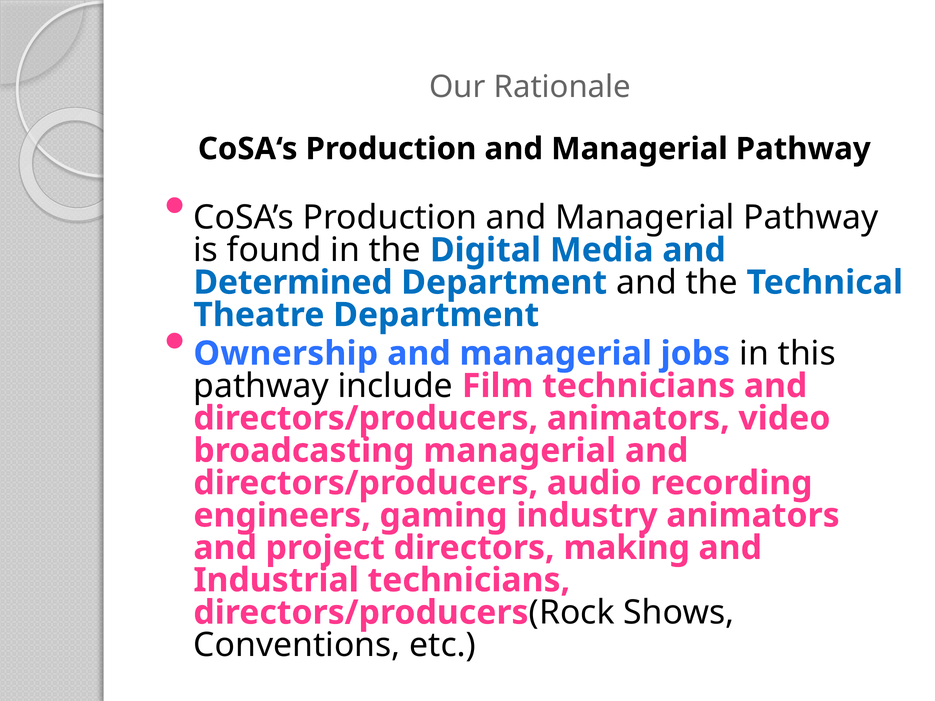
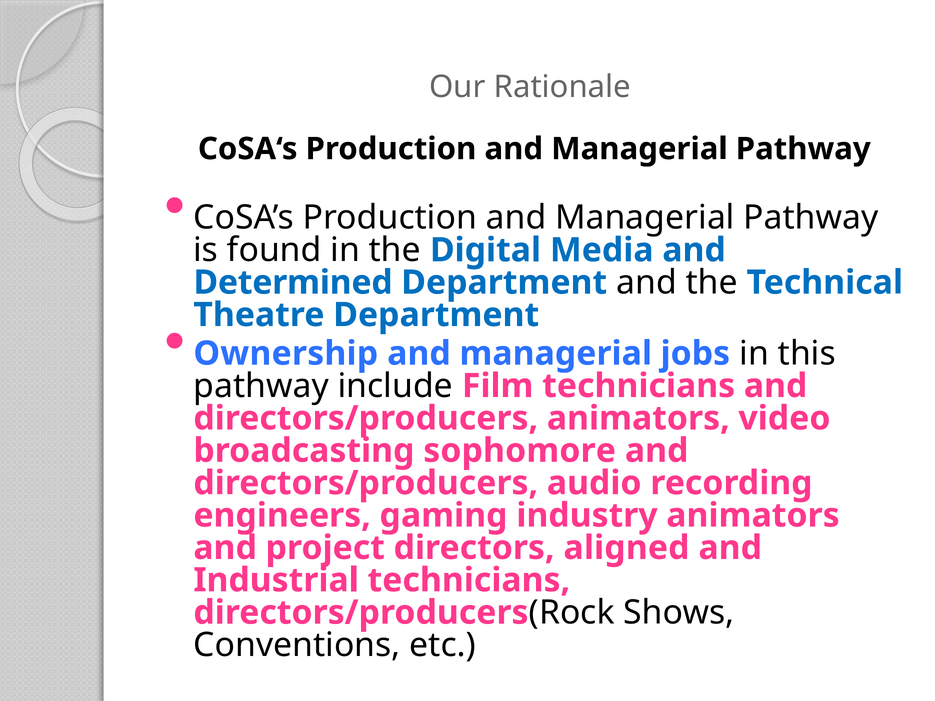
broadcasting managerial: managerial -> sophomore (520, 451)
making: making -> aligned (626, 548)
